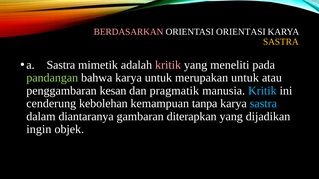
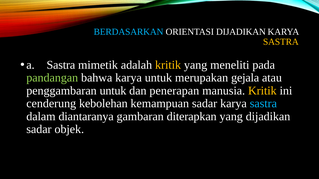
BERDASARKAN colour: pink -> light blue (129, 32)
ORIENTASI ORIENTASI: ORIENTASI -> DIJADIKAN (241, 32)
kritik colour: pink -> yellow (168, 65)
merupakan untuk: untuk -> gejala (245, 78)
penggambaran kesan: kesan -> untuk (113, 91)
pragmatik: pragmatik -> penerapan (174, 91)
Kritik colour: light blue -> yellow (262, 91)
kemampuan tanpa: tanpa -> sadar (205, 104)
ingin: ingin -> sadar (39, 130)
